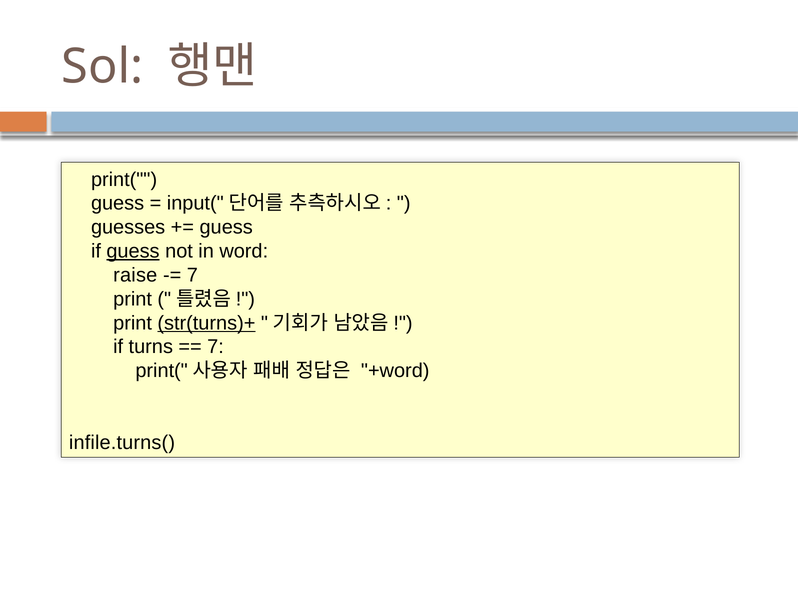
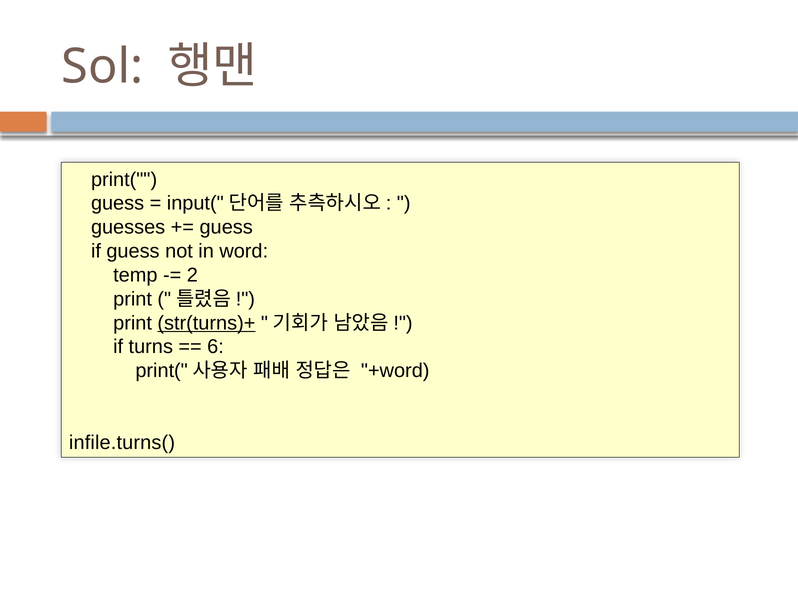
guess underline: present -> none (133, 251)
raise: raise -> temp (135, 275)
7: 7 -> 2 (192, 275)
7: 7 -> 6 (216, 347)
